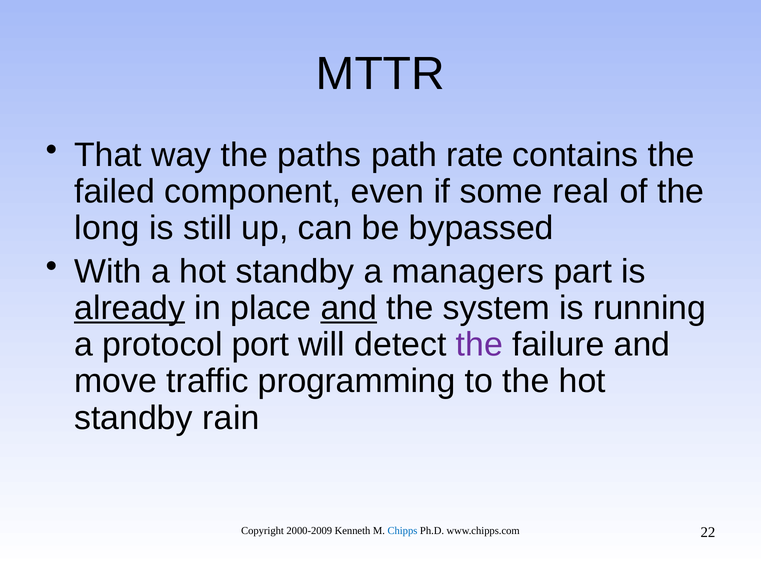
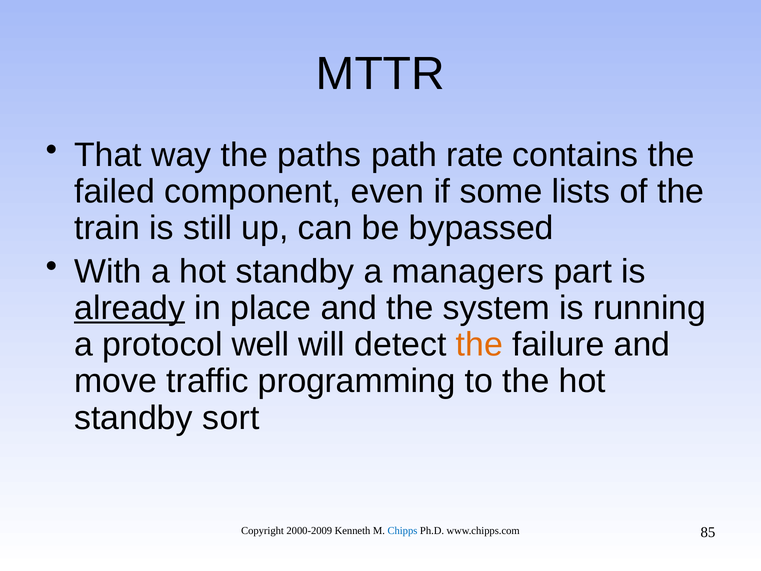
real: real -> lists (581, 192)
long: long -> train (107, 228)
and underline: present -> none (349, 308)
port: port -> well (260, 345)
the colour: purple -> orange (479, 345)
rain: rain -> sort (231, 418)
22: 22 -> 85 (708, 532)
